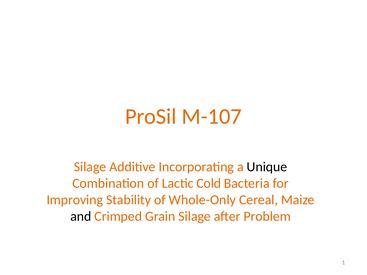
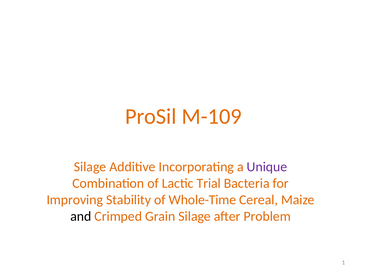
M-107: M-107 -> M-109 (212, 117)
Unique colour: black -> purple (267, 167)
Cold: Cold -> Trial (209, 184)
Whole-Only: Whole-Only -> Whole-Time (202, 200)
